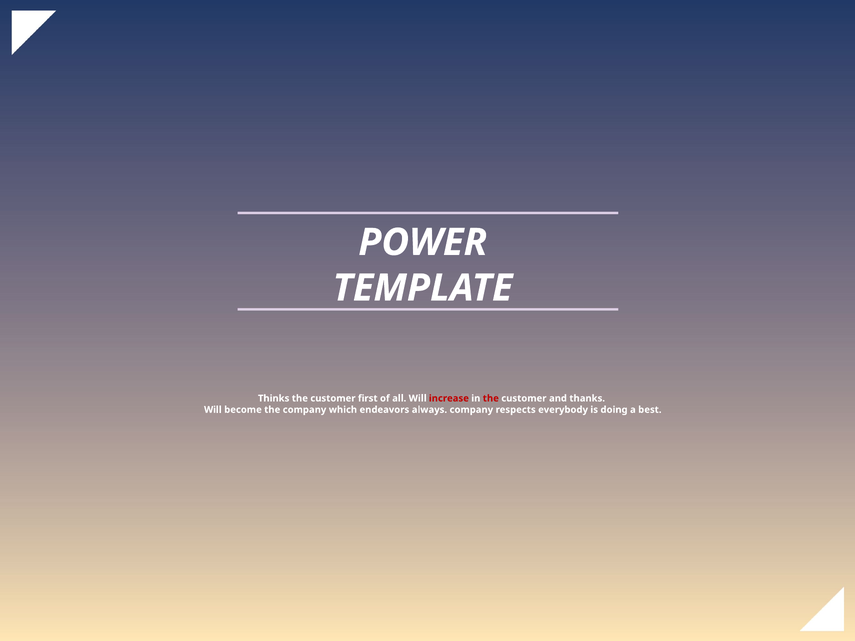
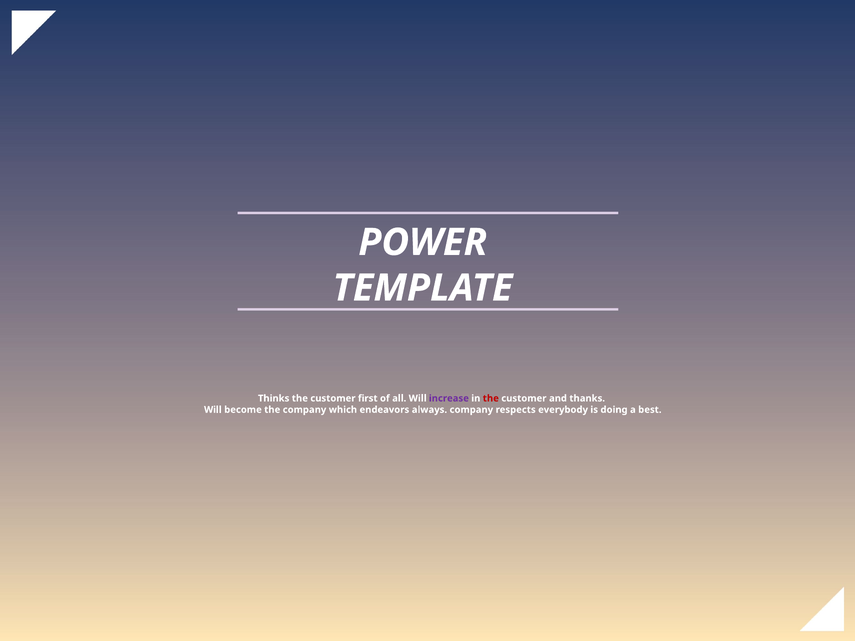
increase colour: red -> purple (449, 398)
